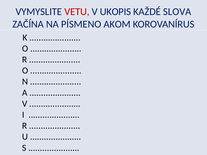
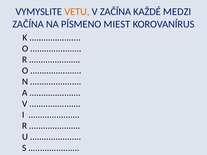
VETU colour: red -> orange (77, 12)
V UKOPIS: UKOPIS -> ZAČÍNA (115, 12)
SLOVA: SLOVA -> MEDZI (177, 12)
AKOM: AKOM -> MIEST (117, 24)
